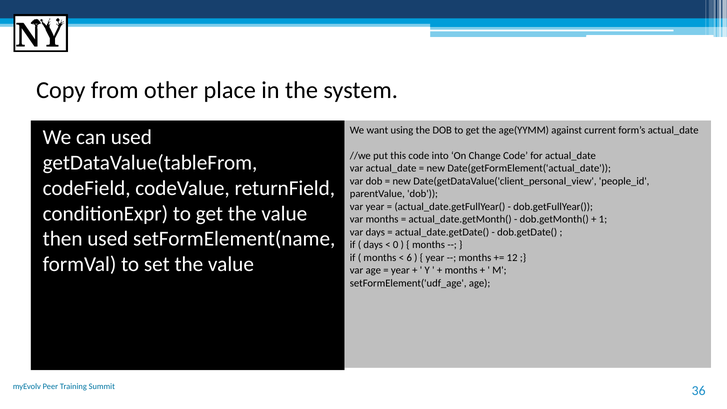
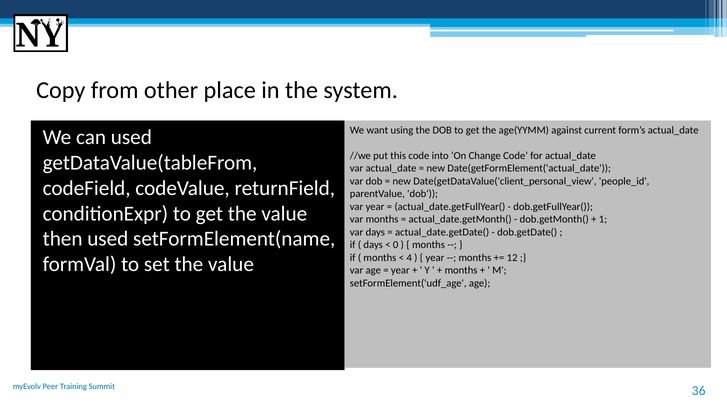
6: 6 -> 4 (409, 258)
